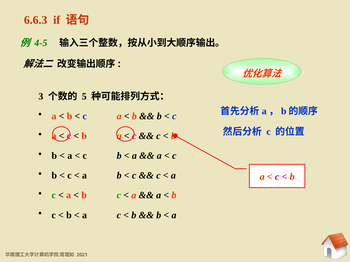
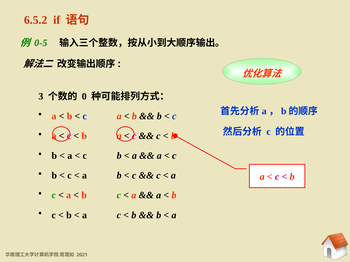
6.6.3: 6.6.3 -> 6.5.2 (36, 20)
4-5: 4-5 -> 0-5 (41, 43)
5: 5 -> 0 (84, 96)
